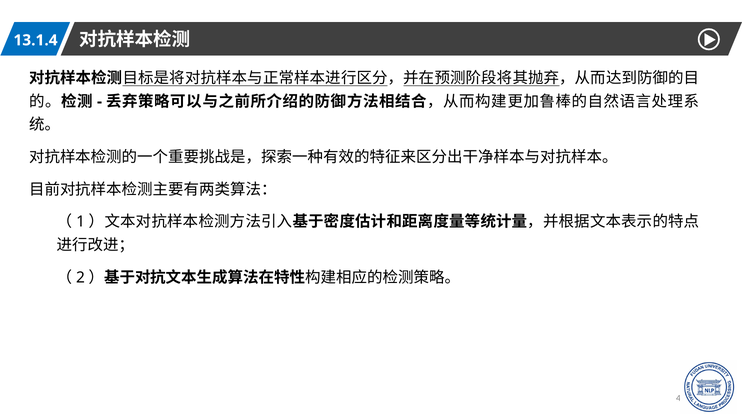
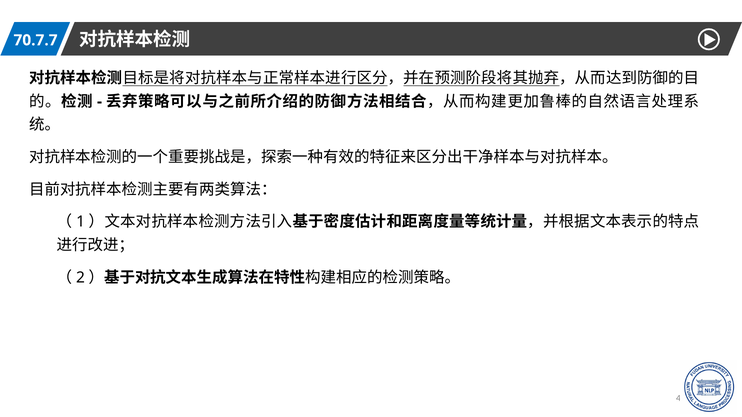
13.1.4: 13.1.4 -> 70.7.7 (36, 40)
